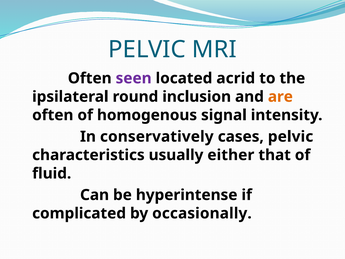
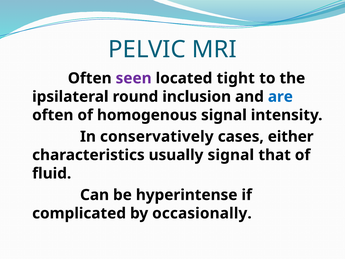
acrid: acrid -> tight (236, 78)
are colour: orange -> blue (280, 97)
cases pelvic: pelvic -> either (291, 136)
usually either: either -> signal (231, 155)
